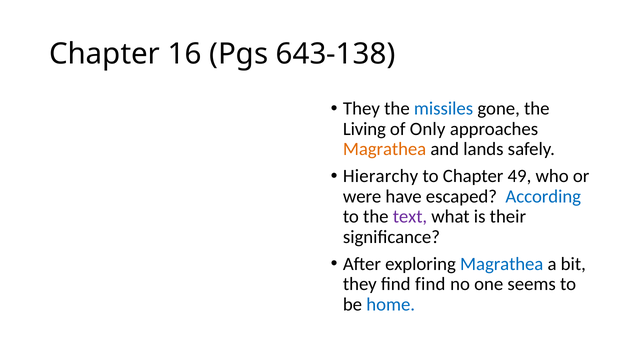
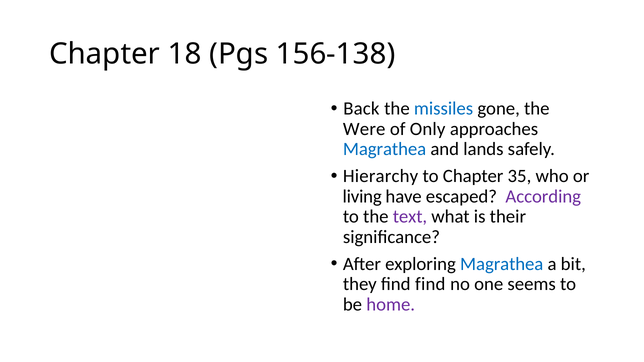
16: 16 -> 18 (185, 54)
643-138: 643-138 -> 156-138 (336, 54)
They: They -> Back (361, 109)
Living: Living -> Were (364, 129)
Magrathea colour: orange -> blue (385, 149)
49: 49 -> 35 (519, 176)
were: were -> living (362, 197)
According colour: blue -> purple (543, 197)
home colour: blue -> purple (391, 305)
